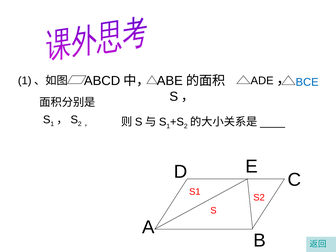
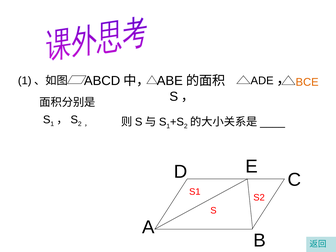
BCE colour: blue -> orange (307, 82)
